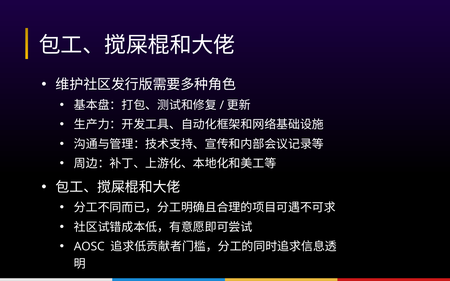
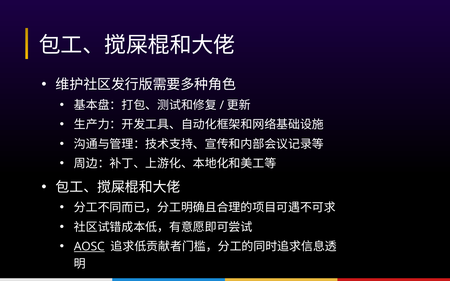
AOSC underline: none -> present (89, 247)
